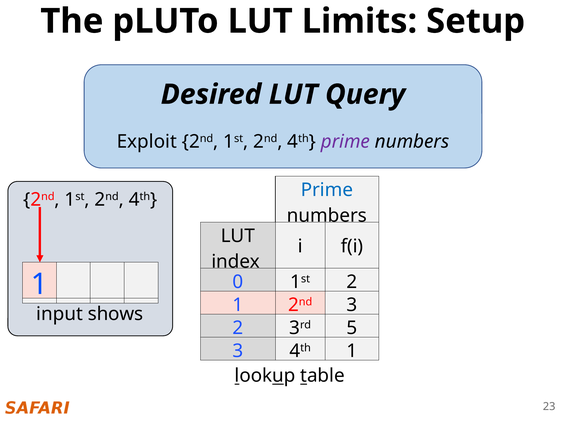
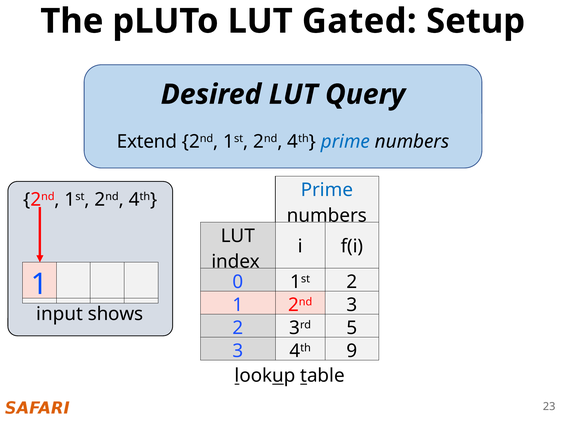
Limits: Limits -> Gated (359, 21)
Exploit: Exploit -> Extend (147, 142)
prime colour: purple -> blue (345, 142)
4th 1: 1 -> 9 (352, 351)
